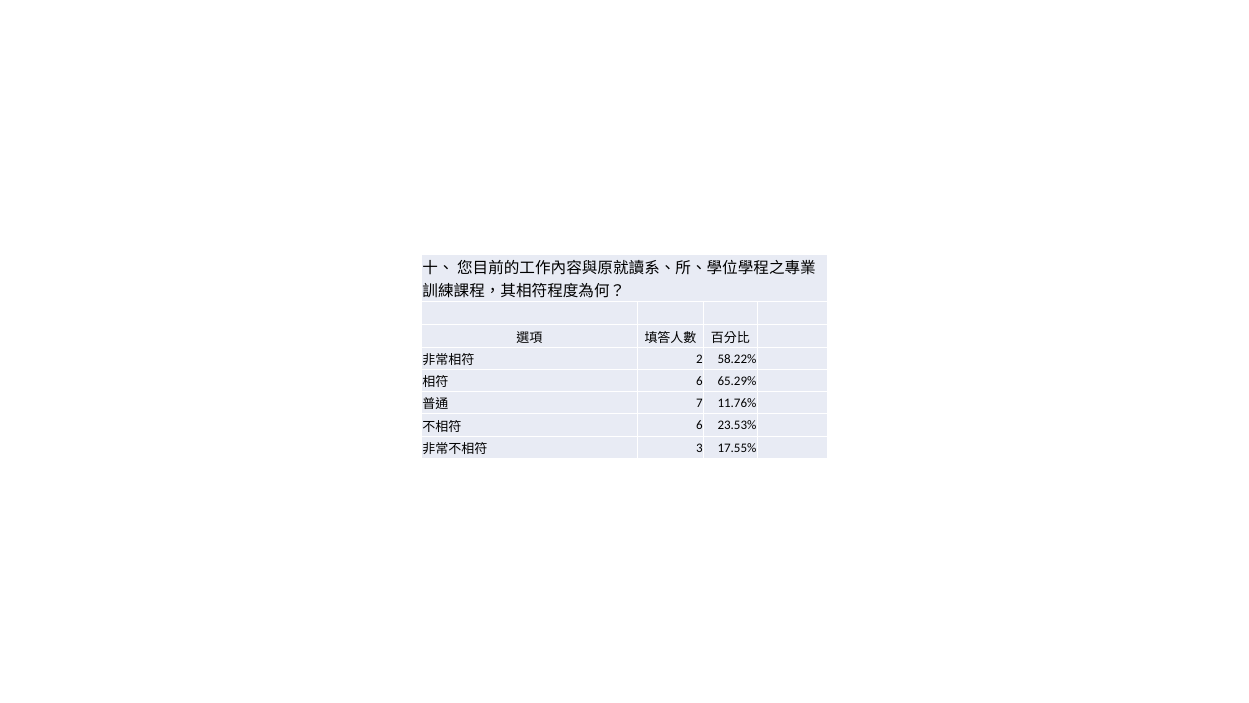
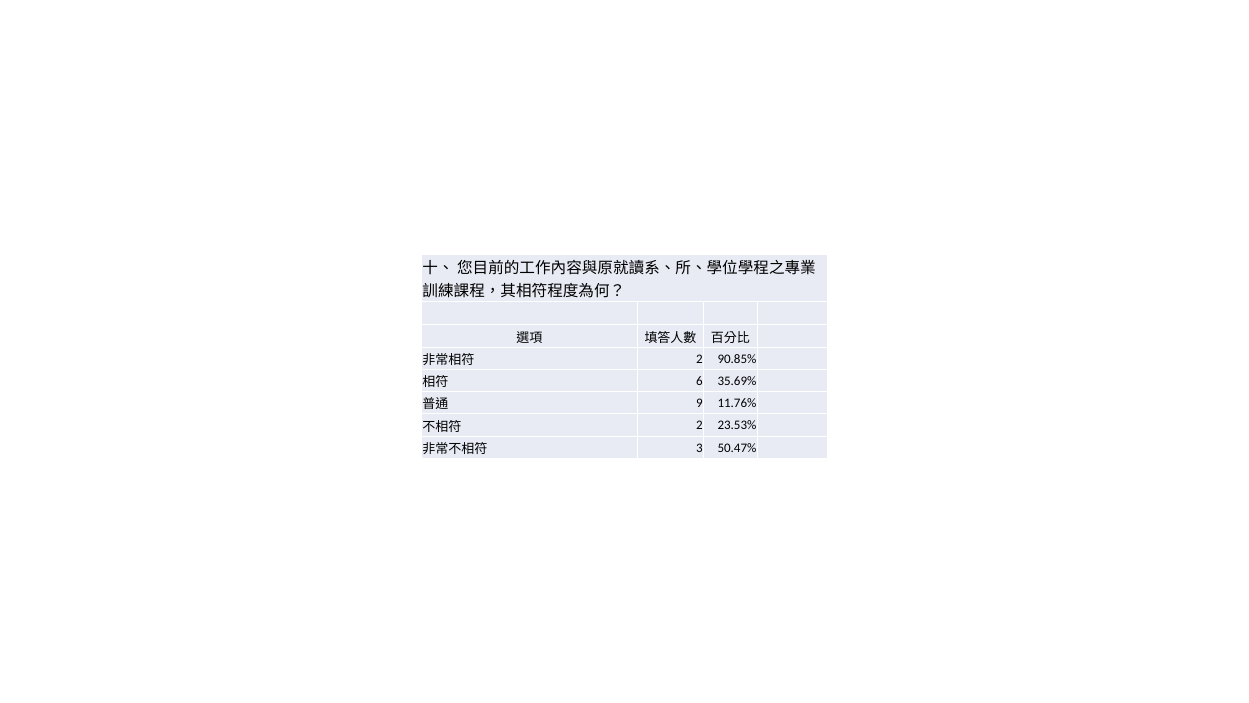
58.22%: 58.22% -> 90.85% (737, 359)
65.29%: 65.29% -> 35.69% (737, 381)
7: 7 -> 9 (699, 403)
6: 6 -> 2 (699, 425)
17.55%: 17.55% -> 50.47% (737, 448)
